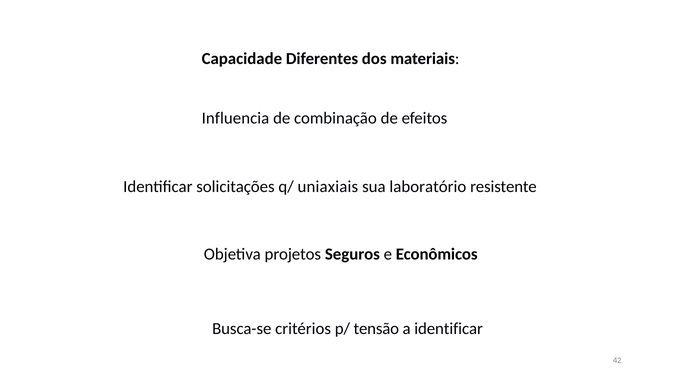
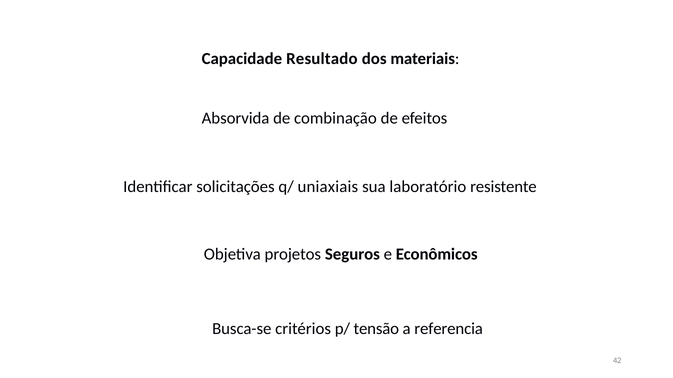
Diferentes: Diferentes -> Resultado (322, 59)
Influencia: Influencia -> Absorvida (236, 119)
a identificar: identificar -> referencia (449, 329)
